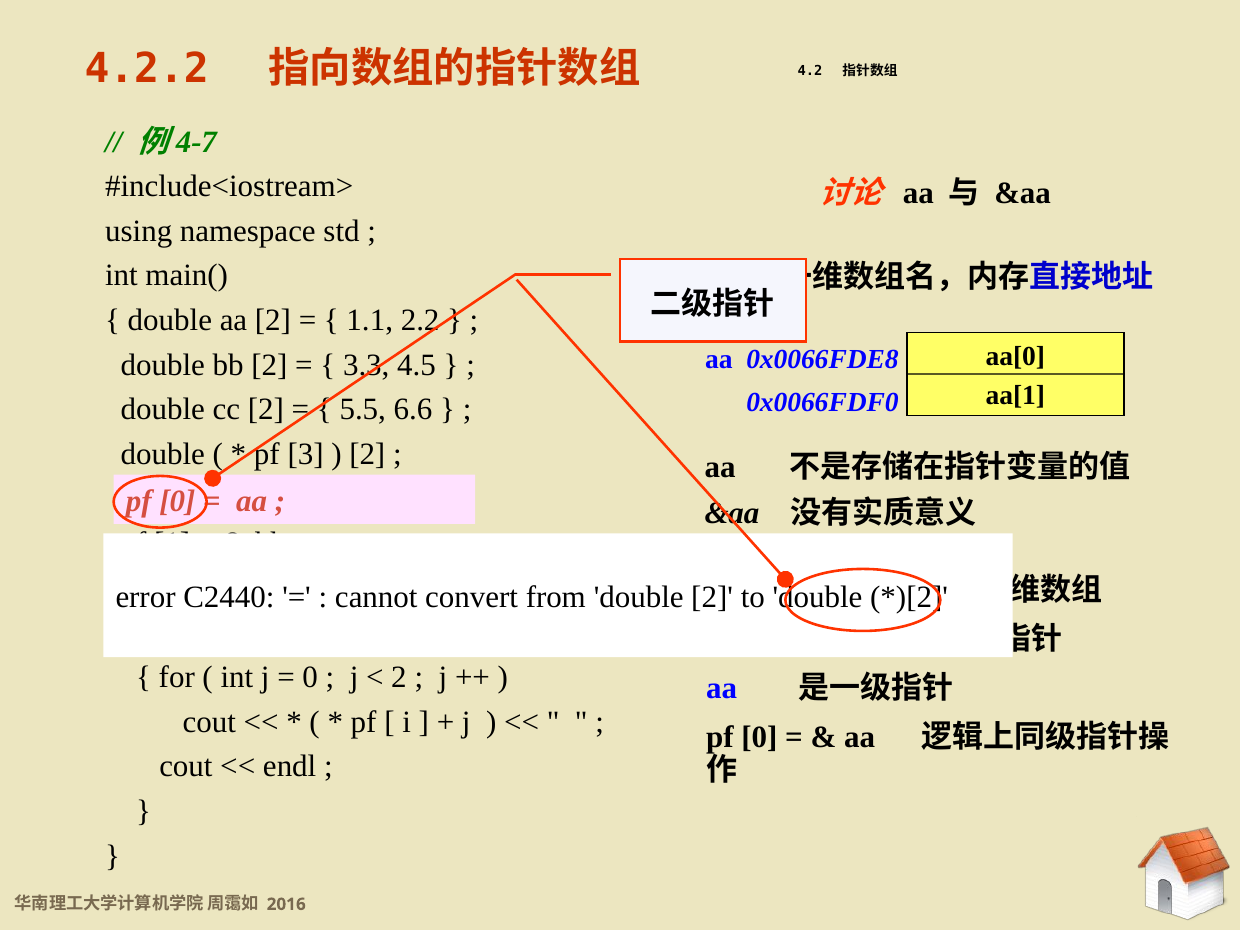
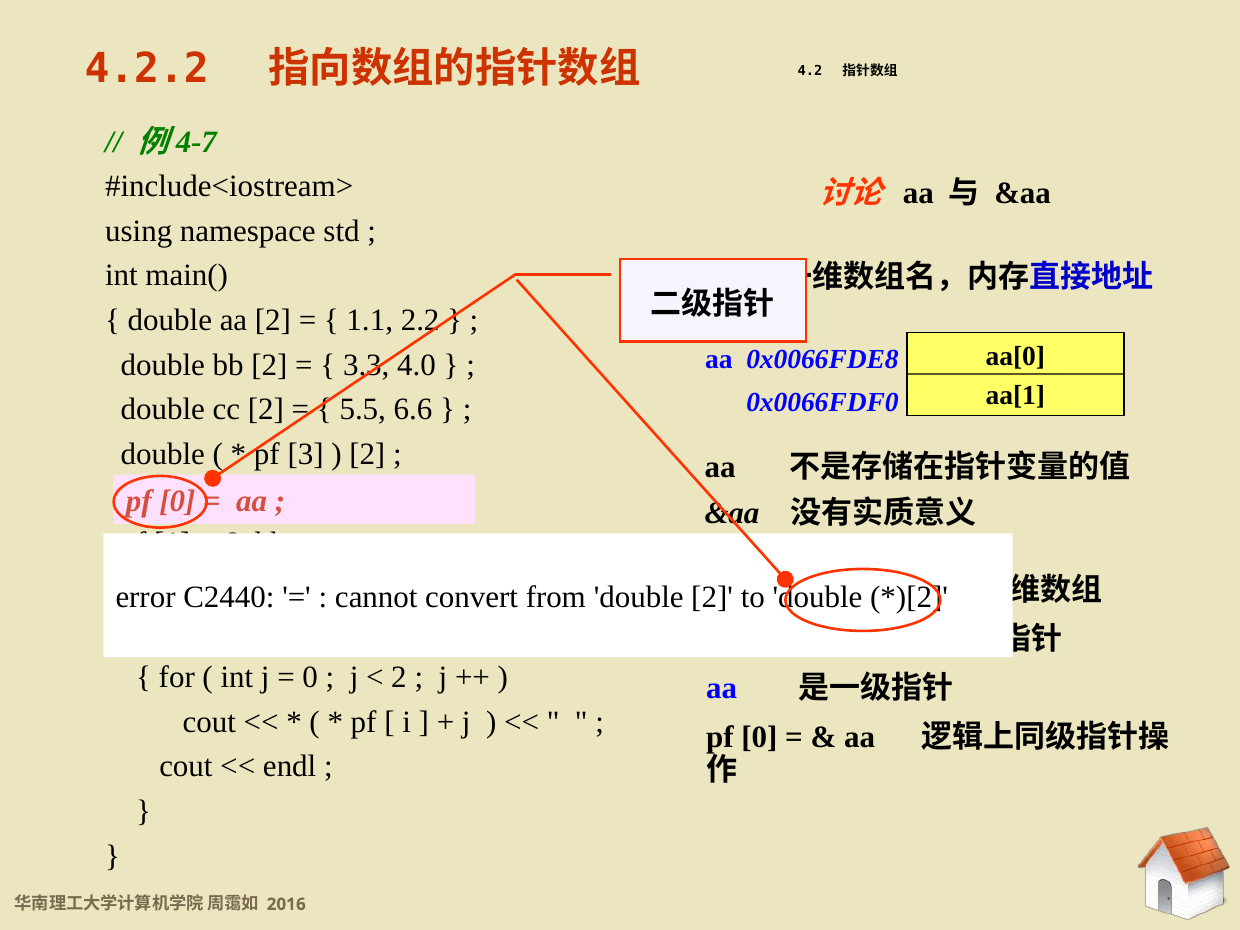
4.5: 4.5 -> 4.0 (417, 365)
